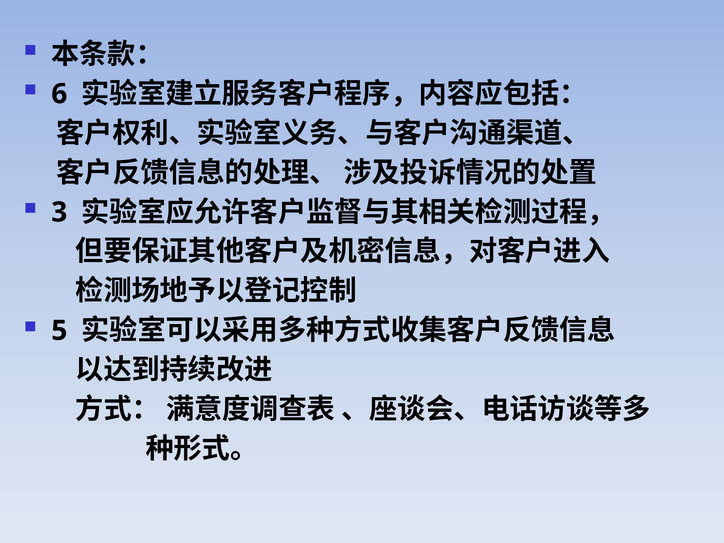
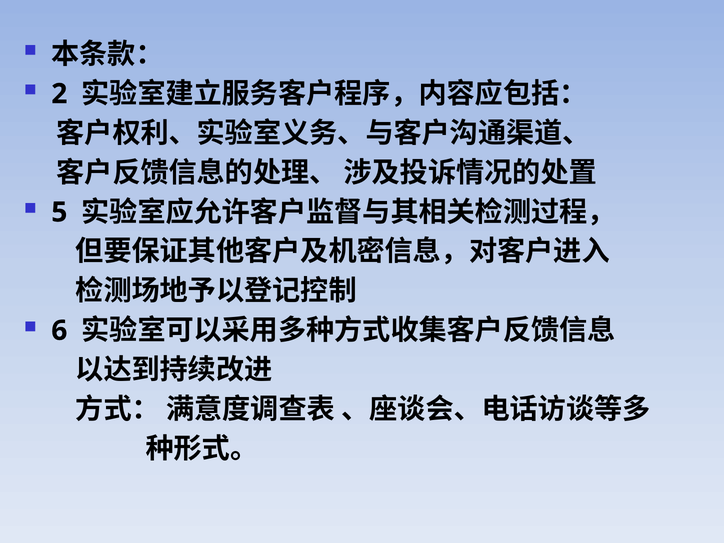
6: 6 -> 2 (59, 94)
3: 3 -> 5 (59, 212)
5: 5 -> 6 (59, 331)
